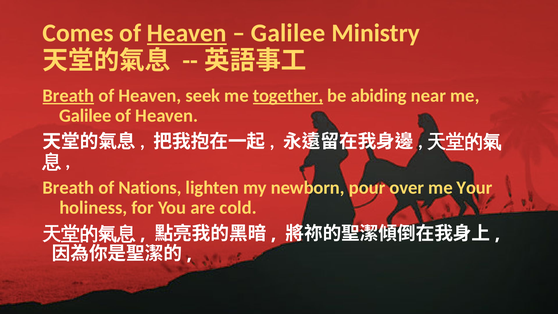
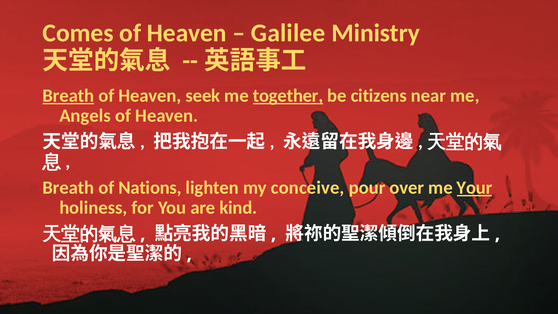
Heaven underline: present -> none (187, 33)
abiding: abiding -> citizens (379, 96)
Galilee: Galilee -> Angels (85, 116)
newborn: newborn -> conceive (308, 188)
Your underline: none -> present (474, 188)
cold: cold -> kind (238, 208)
